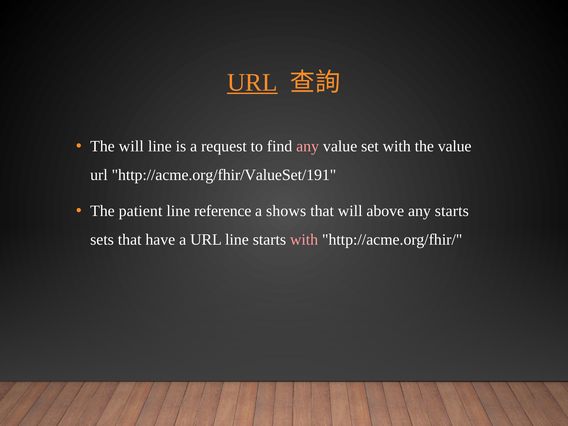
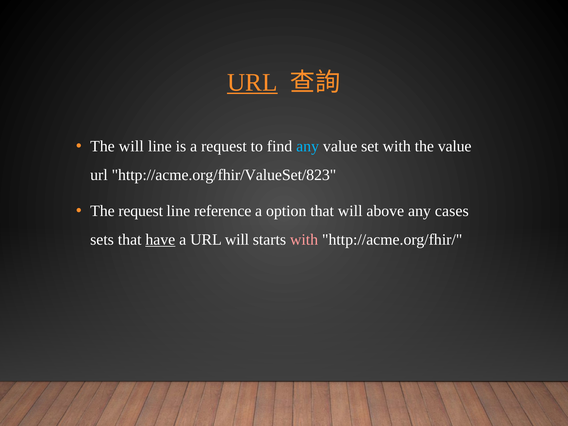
any colour: pink -> light blue (308, 146)
http://acme.org/fhir/ValueSet/191: http://acme.org/fhir/ValueSet/191 -> http://acme.org/fhir/ValueSet/823 (224, 175)
The patient: patient -> request (141, 211)
shows: shows -> option (286, 211)
any starts: starts -> cases (452, 211)
have underline: none -> present (160, 240)
URL line: line -> will (237, 240)
